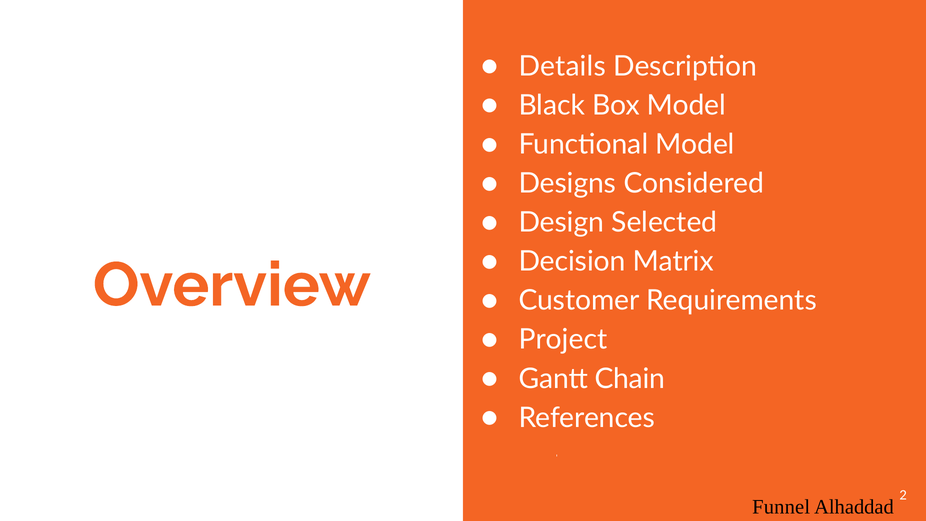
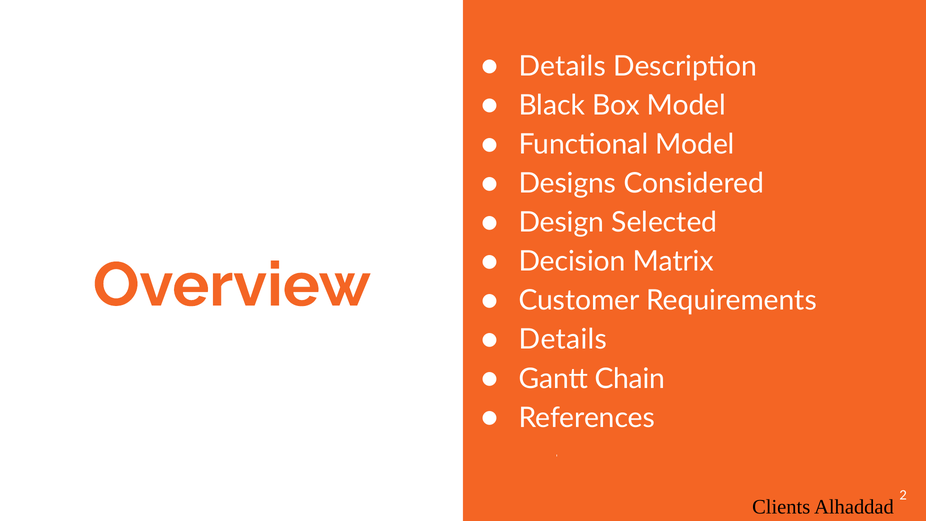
Project: Project -> Details (563, 340)
Funnel: Funnel -> Clients (781, 507)
